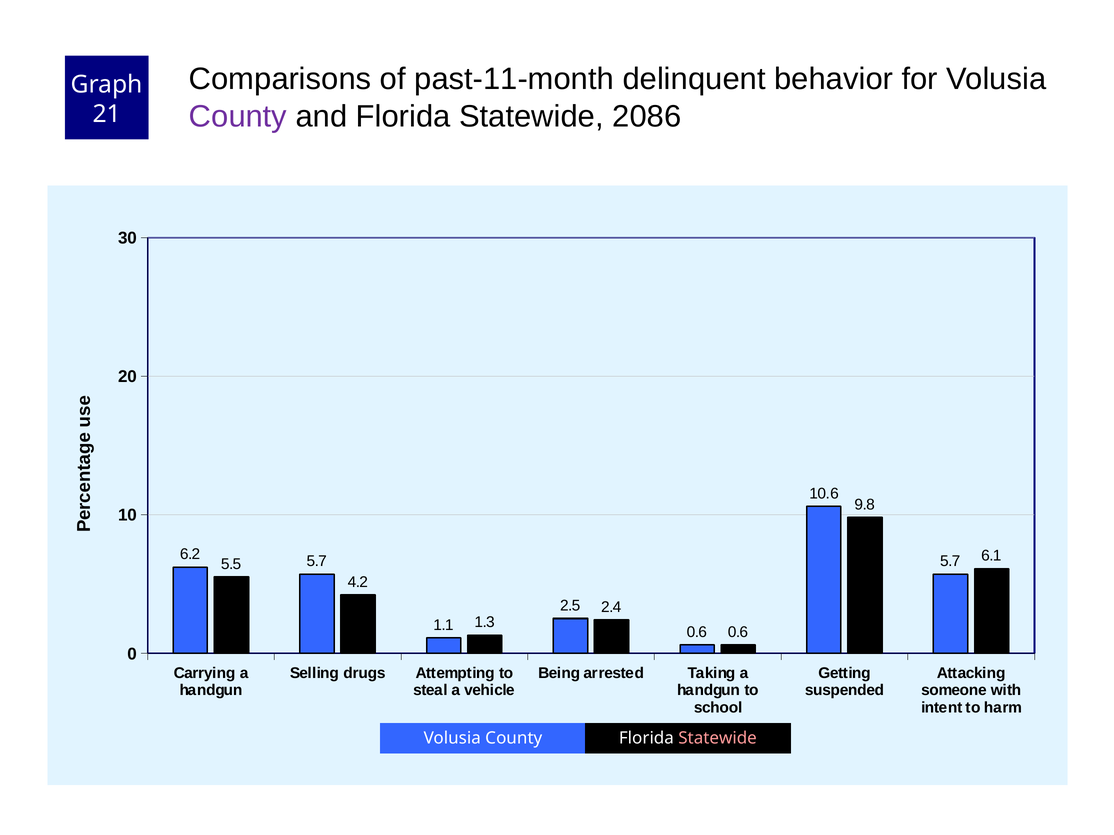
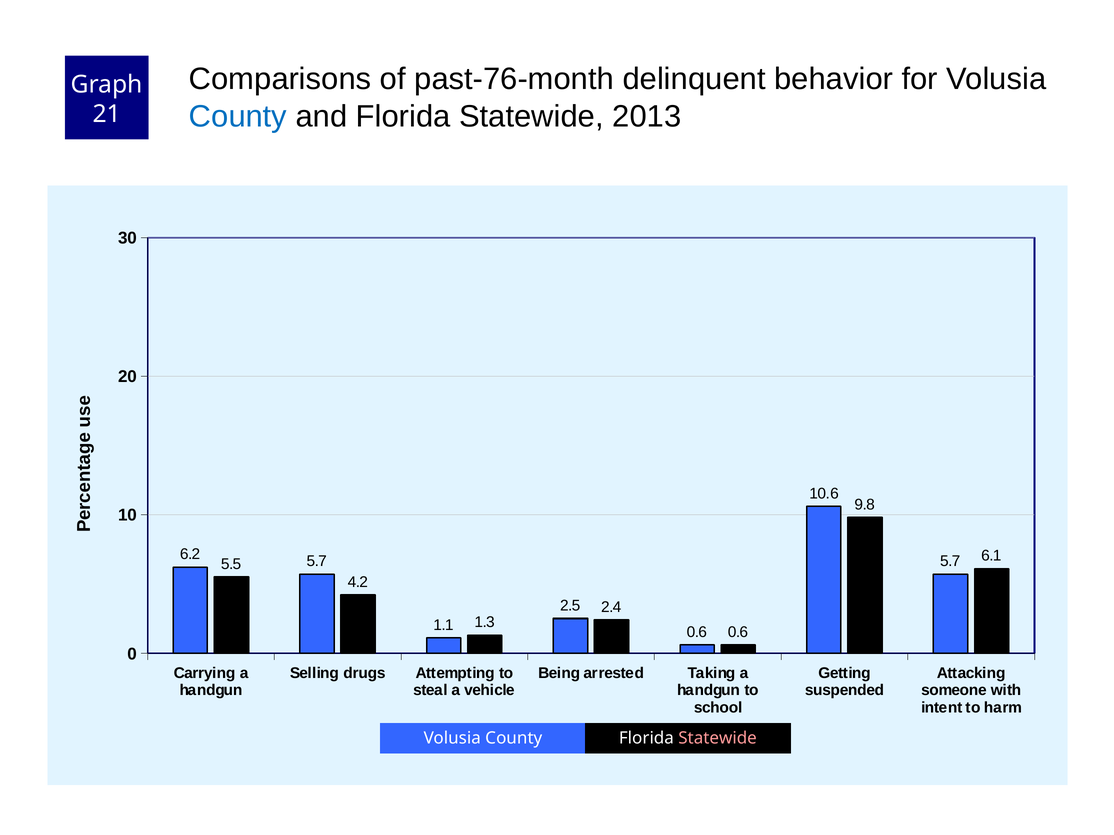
past-11-month: past-11-month -> past-76-month (514, 79)
County colour: purple -> blue (238, 116)
2086: 2086 -> 2013 (647, 116)
